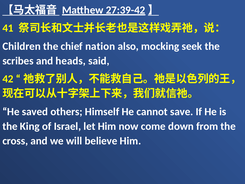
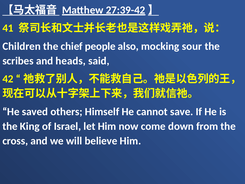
nation: nation -> people (100, 46)
seek: seek -> sour (192, 46)
